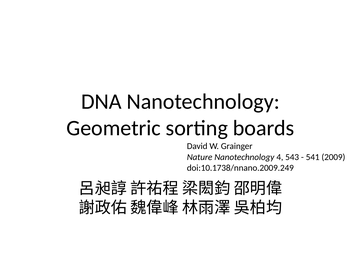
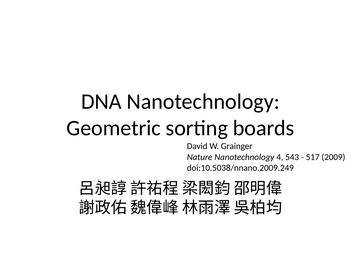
541: 541 -> 517 (313, 157)
doi:10.1738/nnano.2009.249: doi:10.1738/nnano.2009.249 -> doi:10.5038/nnano.2009.249 (240, 168)
